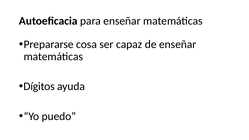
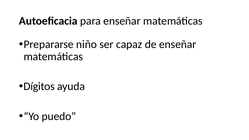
cosa: cosa -> niño (87, 44)
